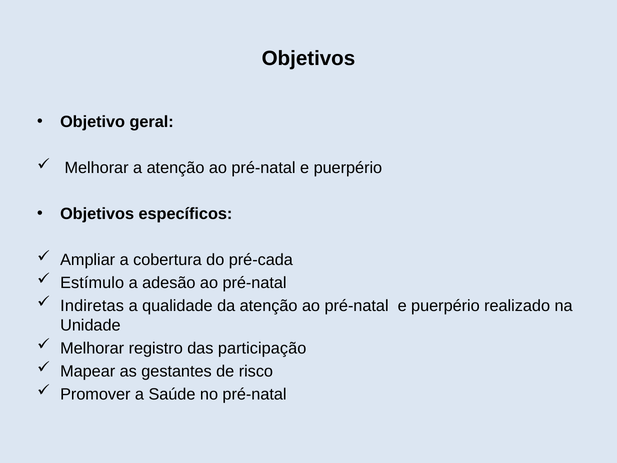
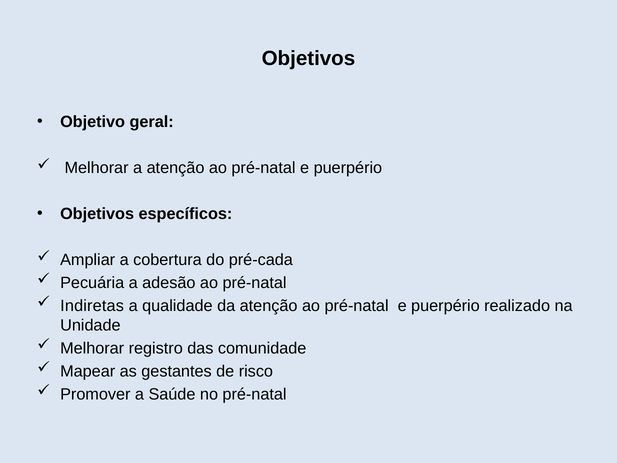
Estímulo: Estímulo -> Pecuária (92, 283)
participação: participação -> comunidade (262, 348)
